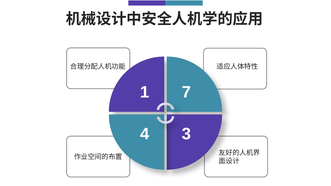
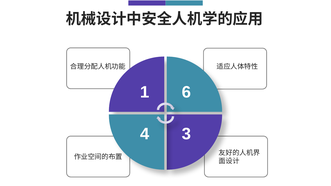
7: 7 -> 6 (186, 92)
